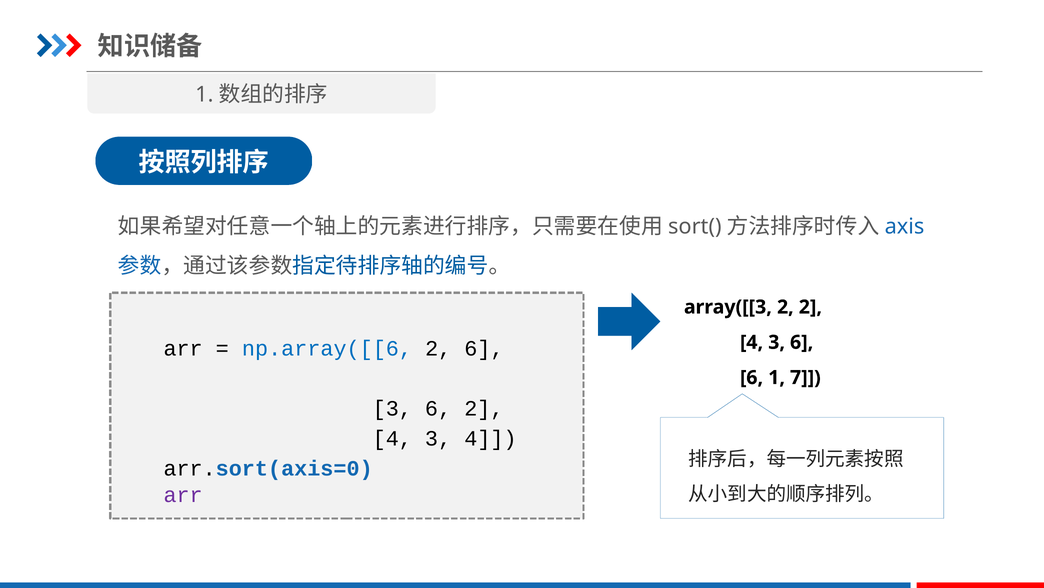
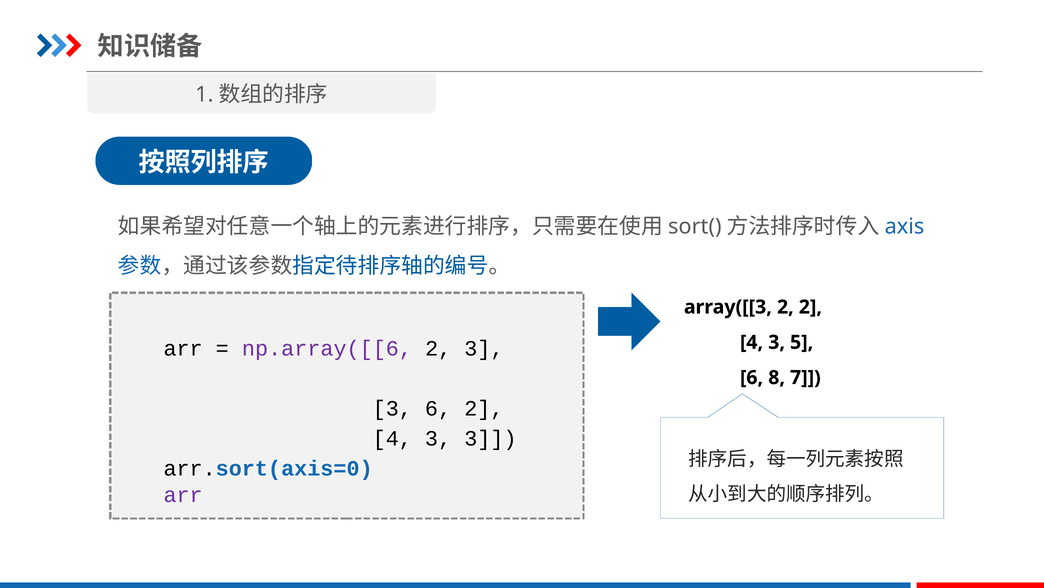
4 3 6: 6 -> 5 (802, 342)
np.array([[6 colour: blue -> purple (327, 348)
2 6: 6 -> 3 (484, 348)
6 1: 1 -> 8 (777, 377)
4 3 4: 4 -> 3 (490, 438)
